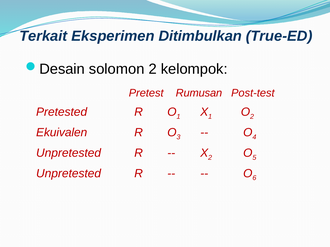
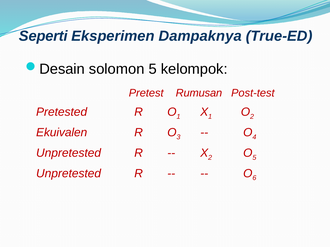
Terkait: Terkait -> Seperti (43, 36)
Ditimbulkan: Ditimbulkan -> Dampaknya (200, 36)
solomon 2: 2 -> 5 (153, 69)
